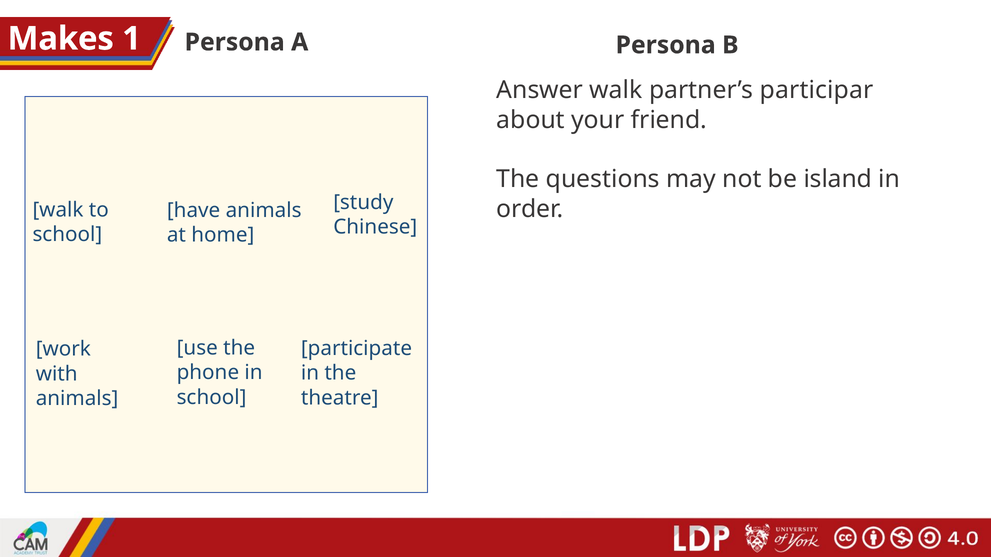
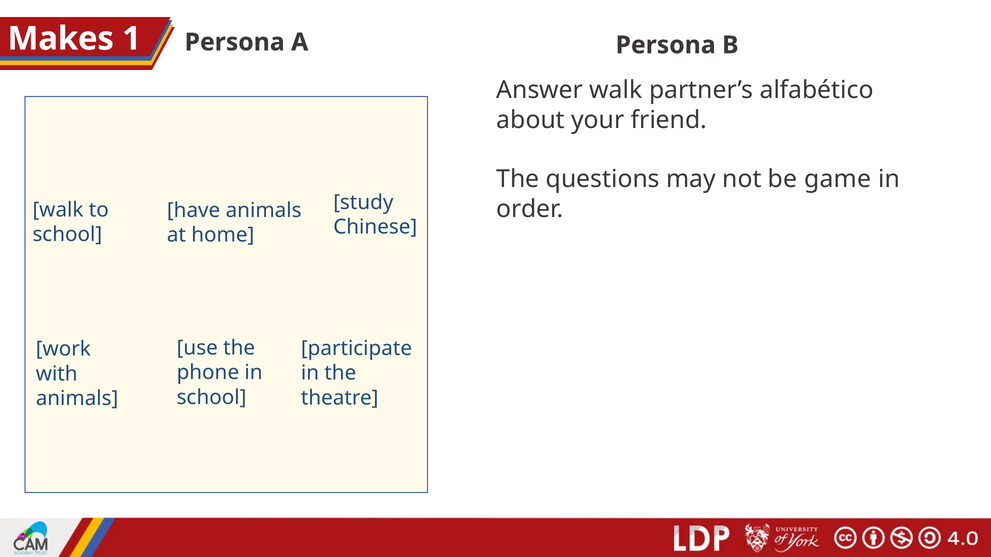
participar: participar -> alfabético (817, 90)
island: island -> game (838, 179)
